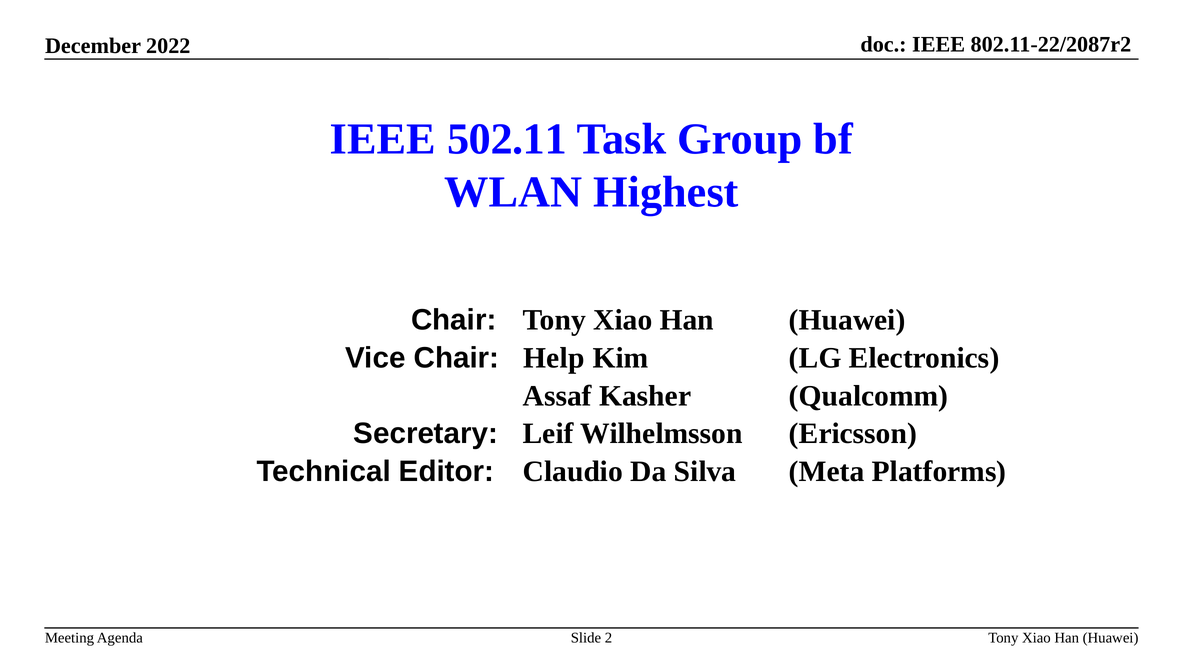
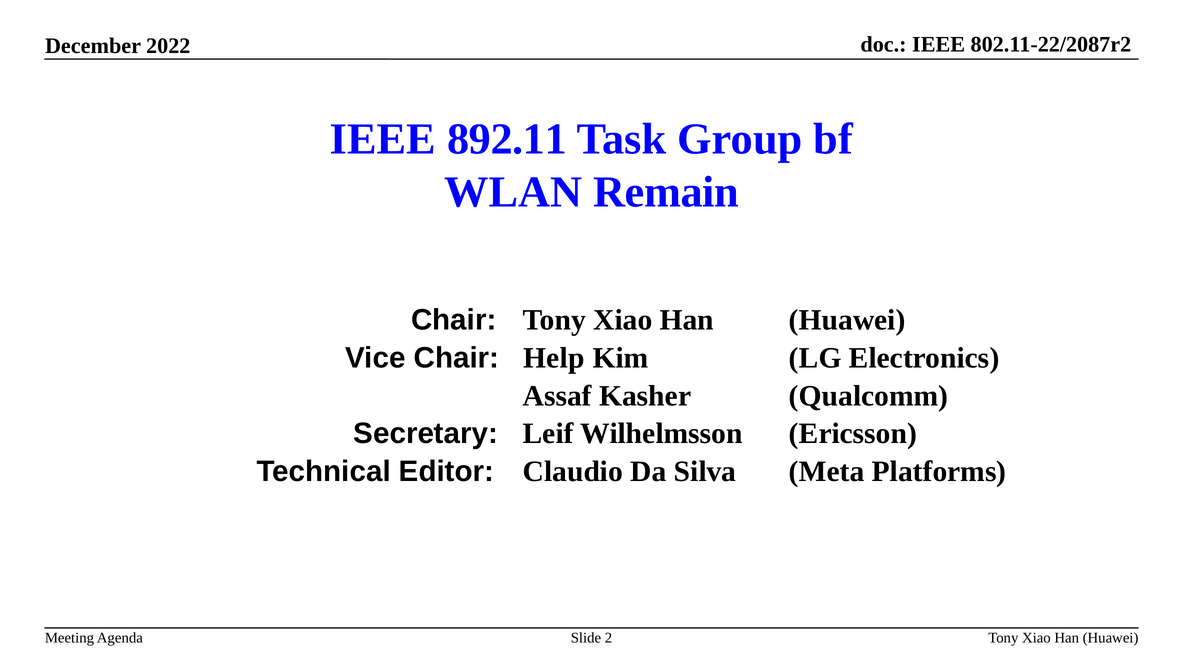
502.11: 502.11 -> 892.11 (507, 139)
Highest: Highest -> Remain (666, 192)
